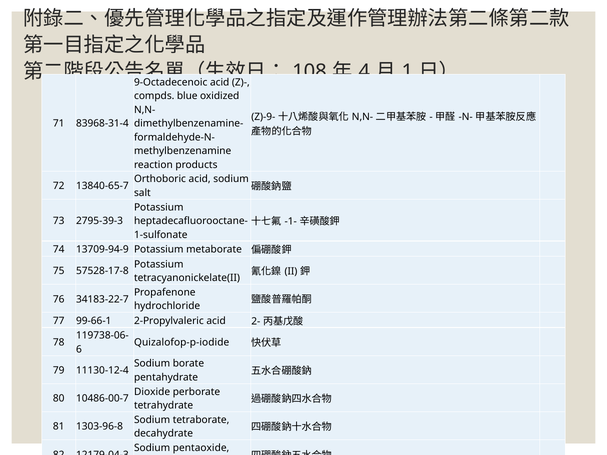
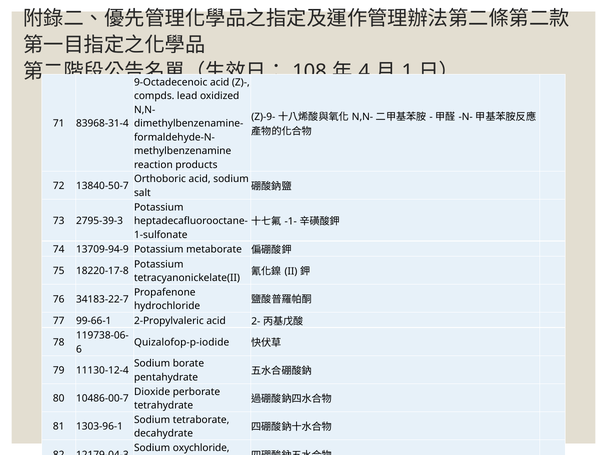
blue: blue -> lead (187, 96)
13840-65-7: 13840-65-7 -> 13840-50-7 (102, 186)
57528-17-8: 57528-17-8 -> 18220-17-8 (102, 271)
1303-96-8: 1303-96-8 -> 1303-96-1 (99, 427)
pentaoxide: pentaoxide -> oxychloride (201, 448)
